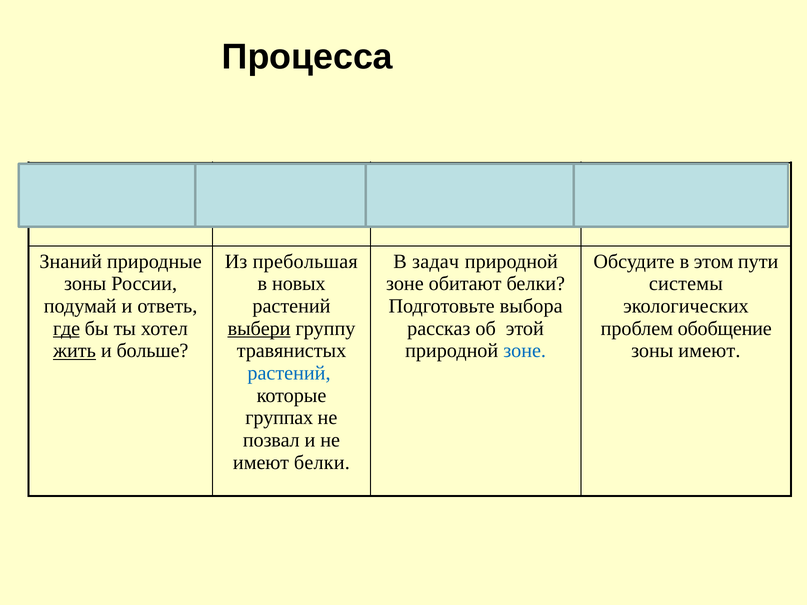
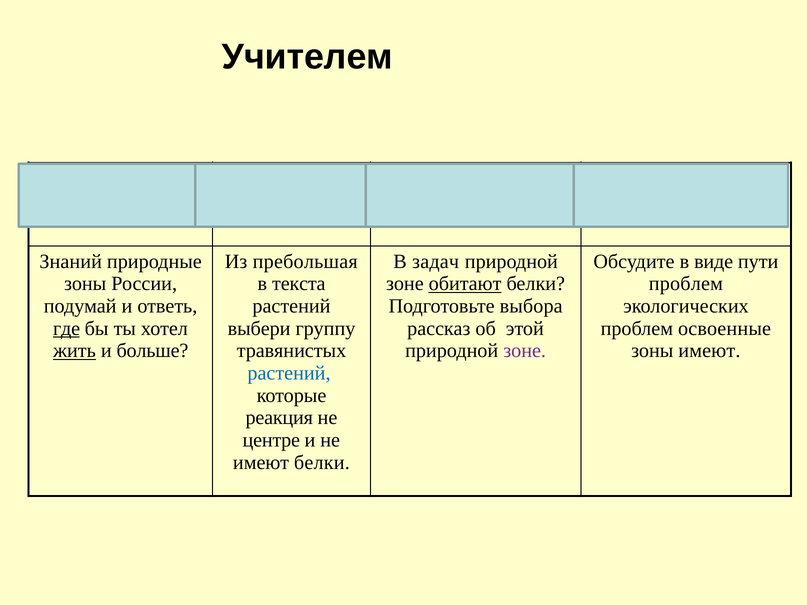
Процесса: Процесса -> Учителем (307, 57)
этом: этом -> виде (714, 262)
новых: новых -> текста (299, 284)
обитают underline: none -> present (465, 284)
системы: системы -> проблем (686, 284)
выбери underline: present -> none (259, 329)
обобщение: обобщение -> освоенные (725, 329)
зоне colour: blue -> purple (525, 351)
группах: группах -> реакция (279, 418)
позвал: позвал -> центре (271, 440)
